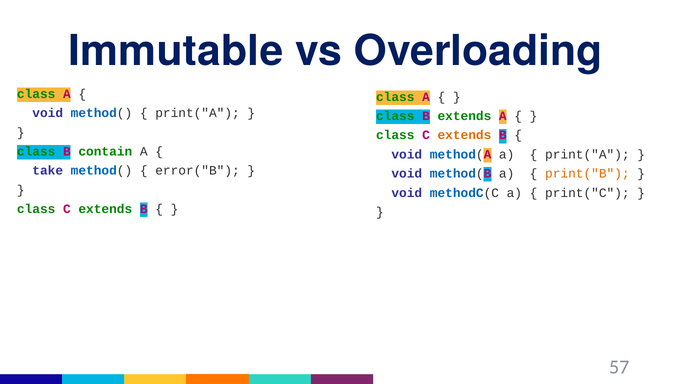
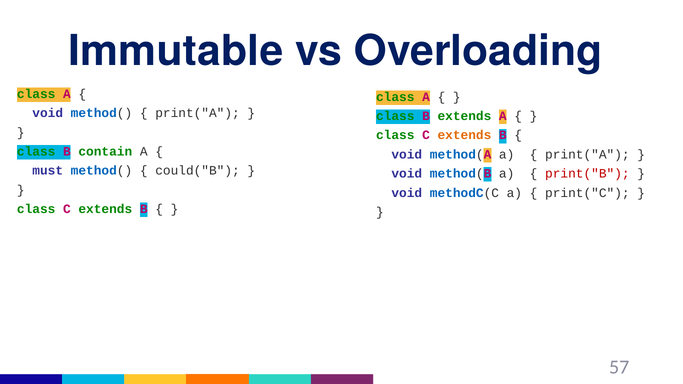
take: take -> must (48, 171)
error("B: error("B -> could("B (198, 171)
print("B colour: orange -> red (587, 174)
